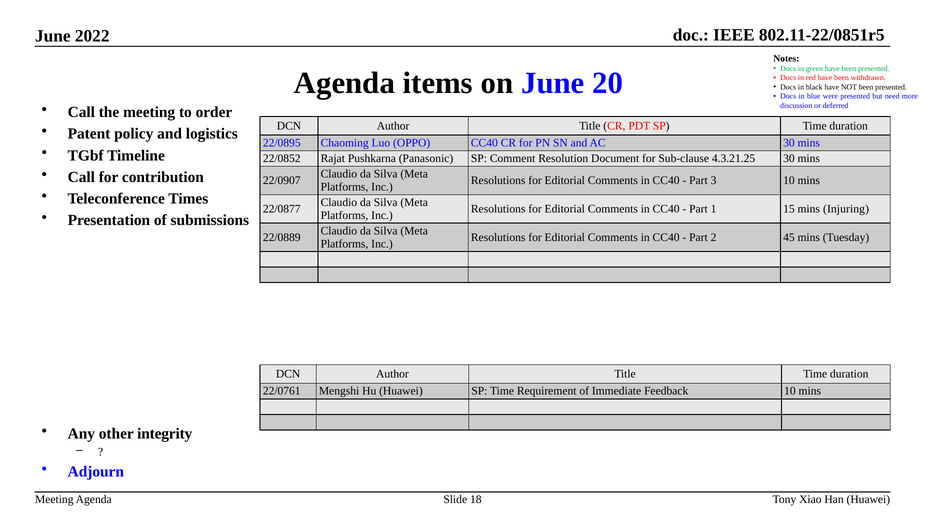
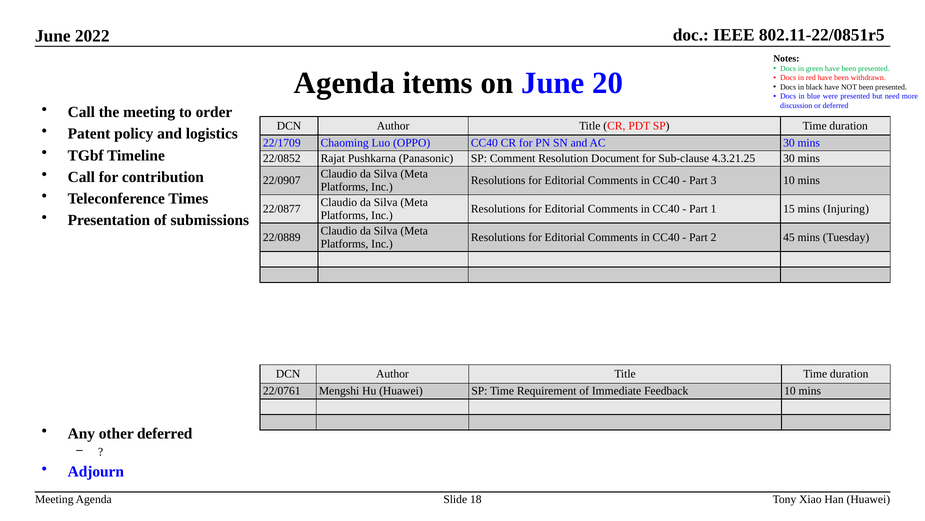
22/0895: 22/0895 -> 22/1709 (282, 143)
other integrity: integrity -> deferred (165, 433)
